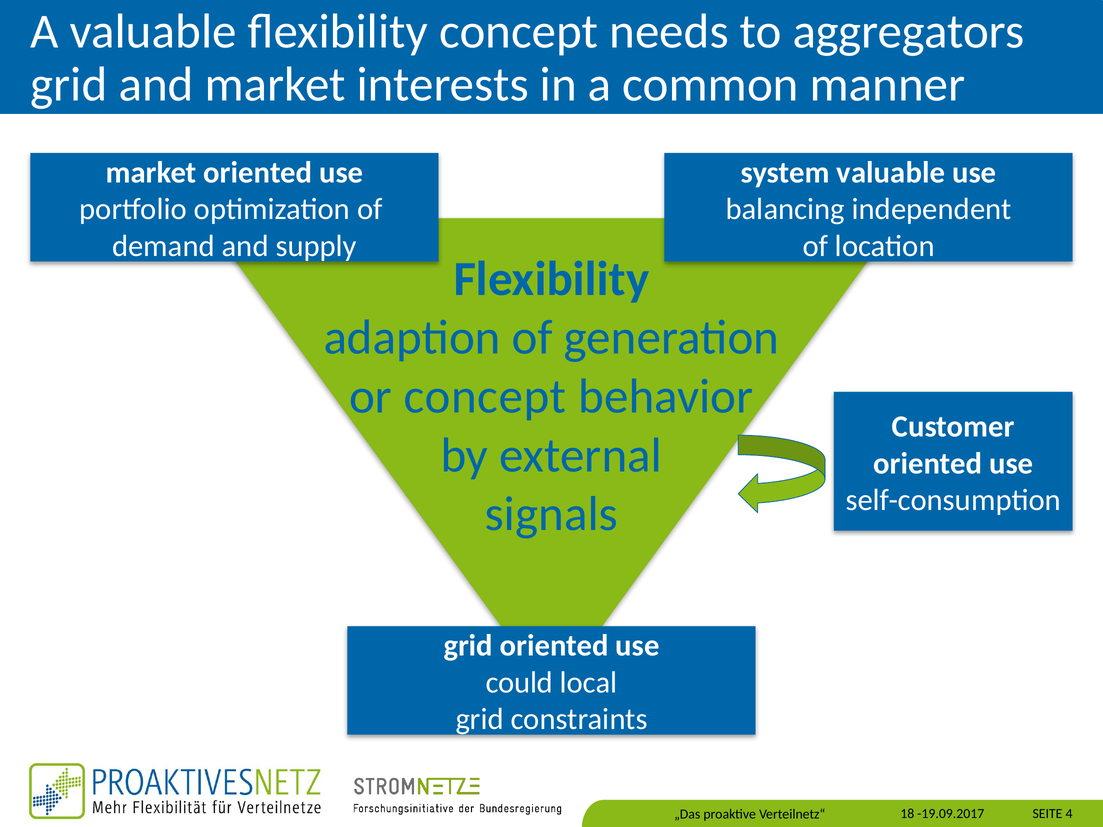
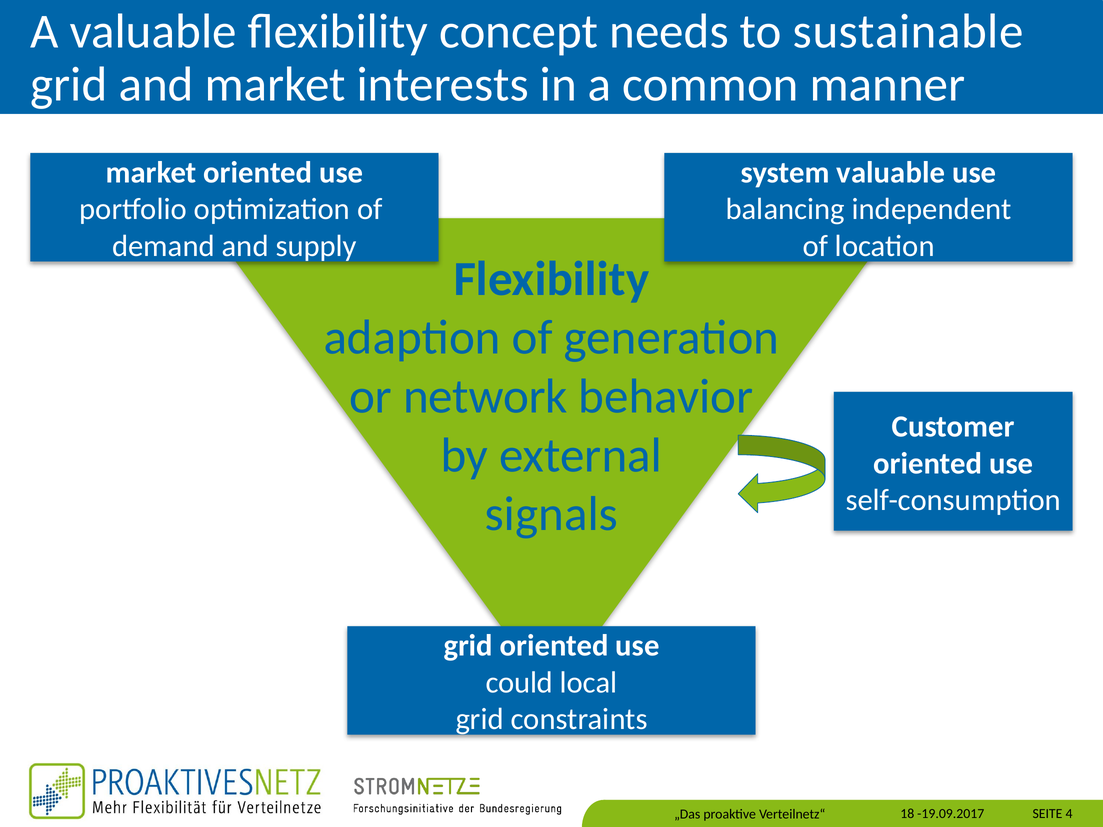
aggregators: aggregators -> sustainable (908, 32)
or concept: concept -> network (485, 397)
